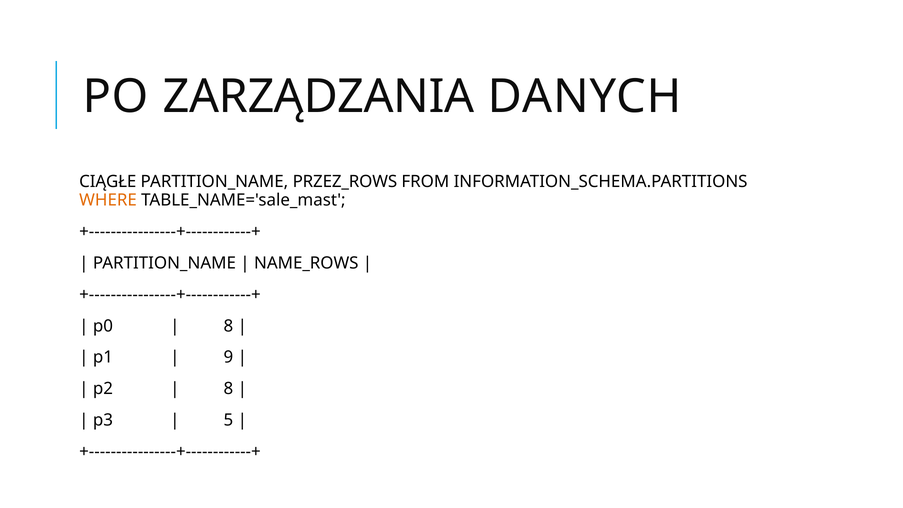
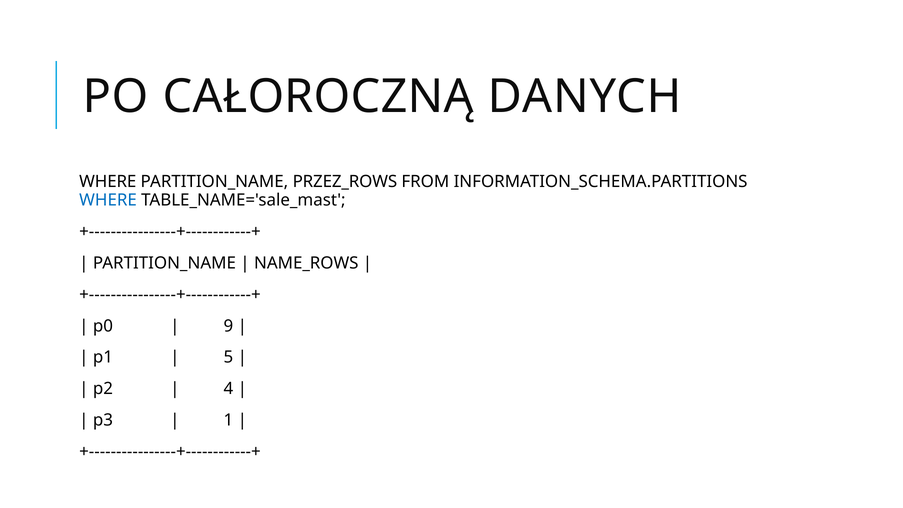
ZARZĄDZANIA: ZARZĄDZANIA -> CAŁOROCZNĄ (318, 97)
CIĄGŁE: CIĄGŁE -> WHERE (108, 182)
WHERE colour: orange -> blue (108, 200)
8: 8 -> 9 (228, 326)
9: 9 -> 5 (228, 357)
8: 8 -> 4 (228, 389)
5: 5 -> 1 (228, 420)
